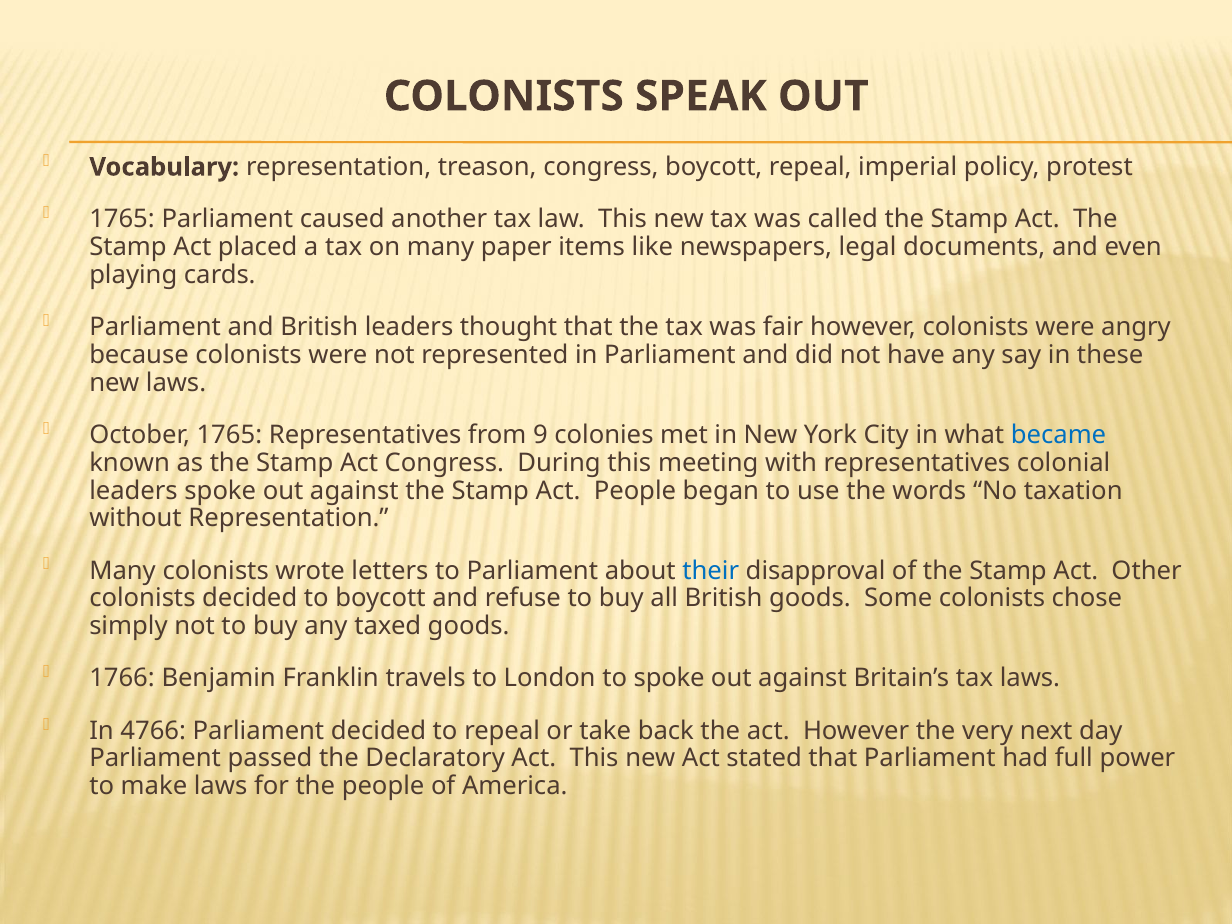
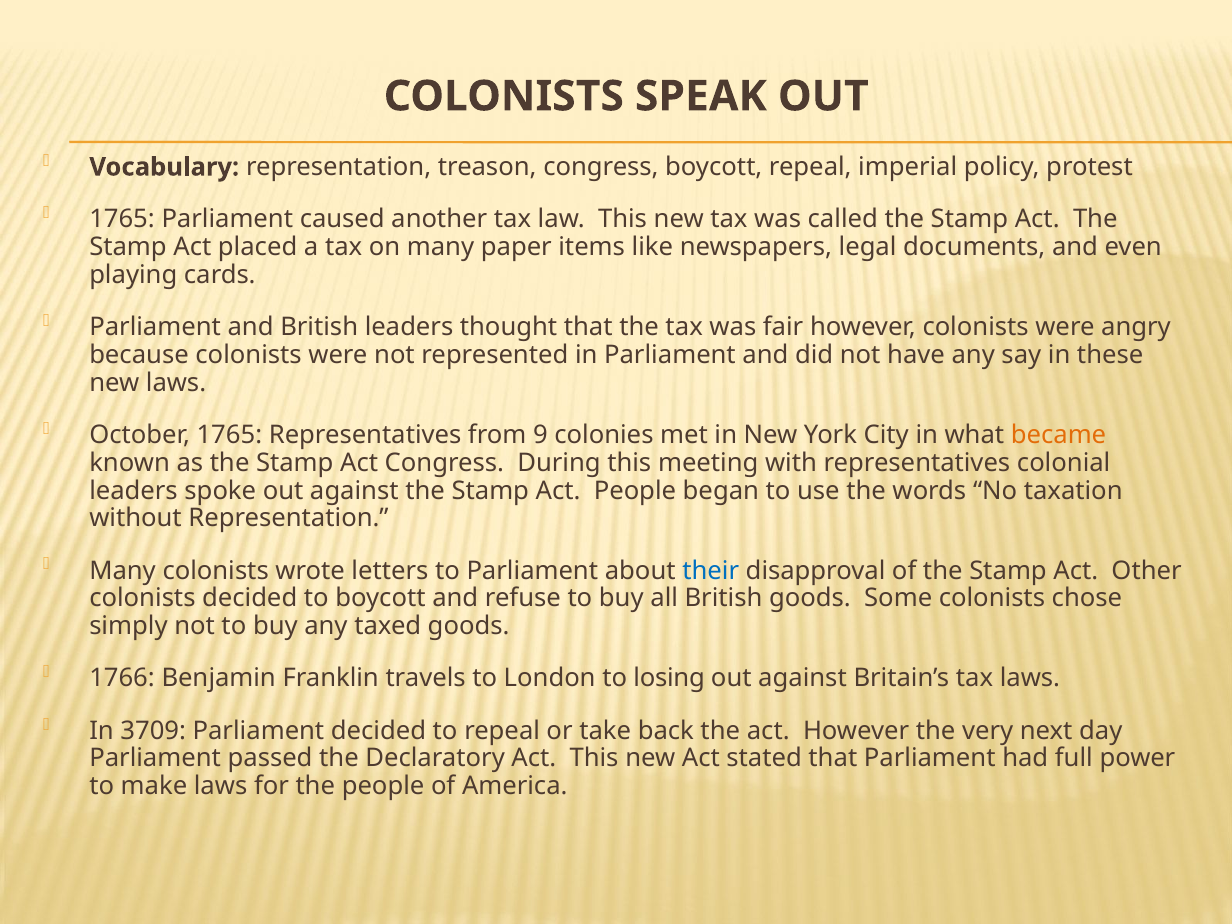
became colour: blue -> orange (1059, 435)
to spoke: spoke -> losing (669, 678)
4766: 4766 -> 3709 (153, 731)
